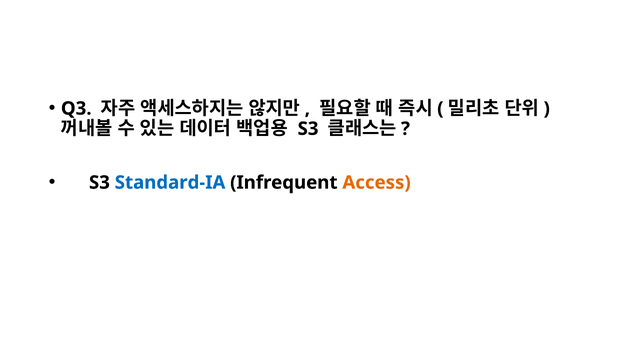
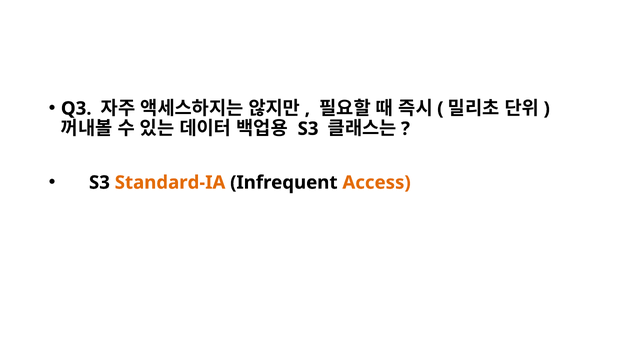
Standard-IA colour: blue -> orange (170, 182)
